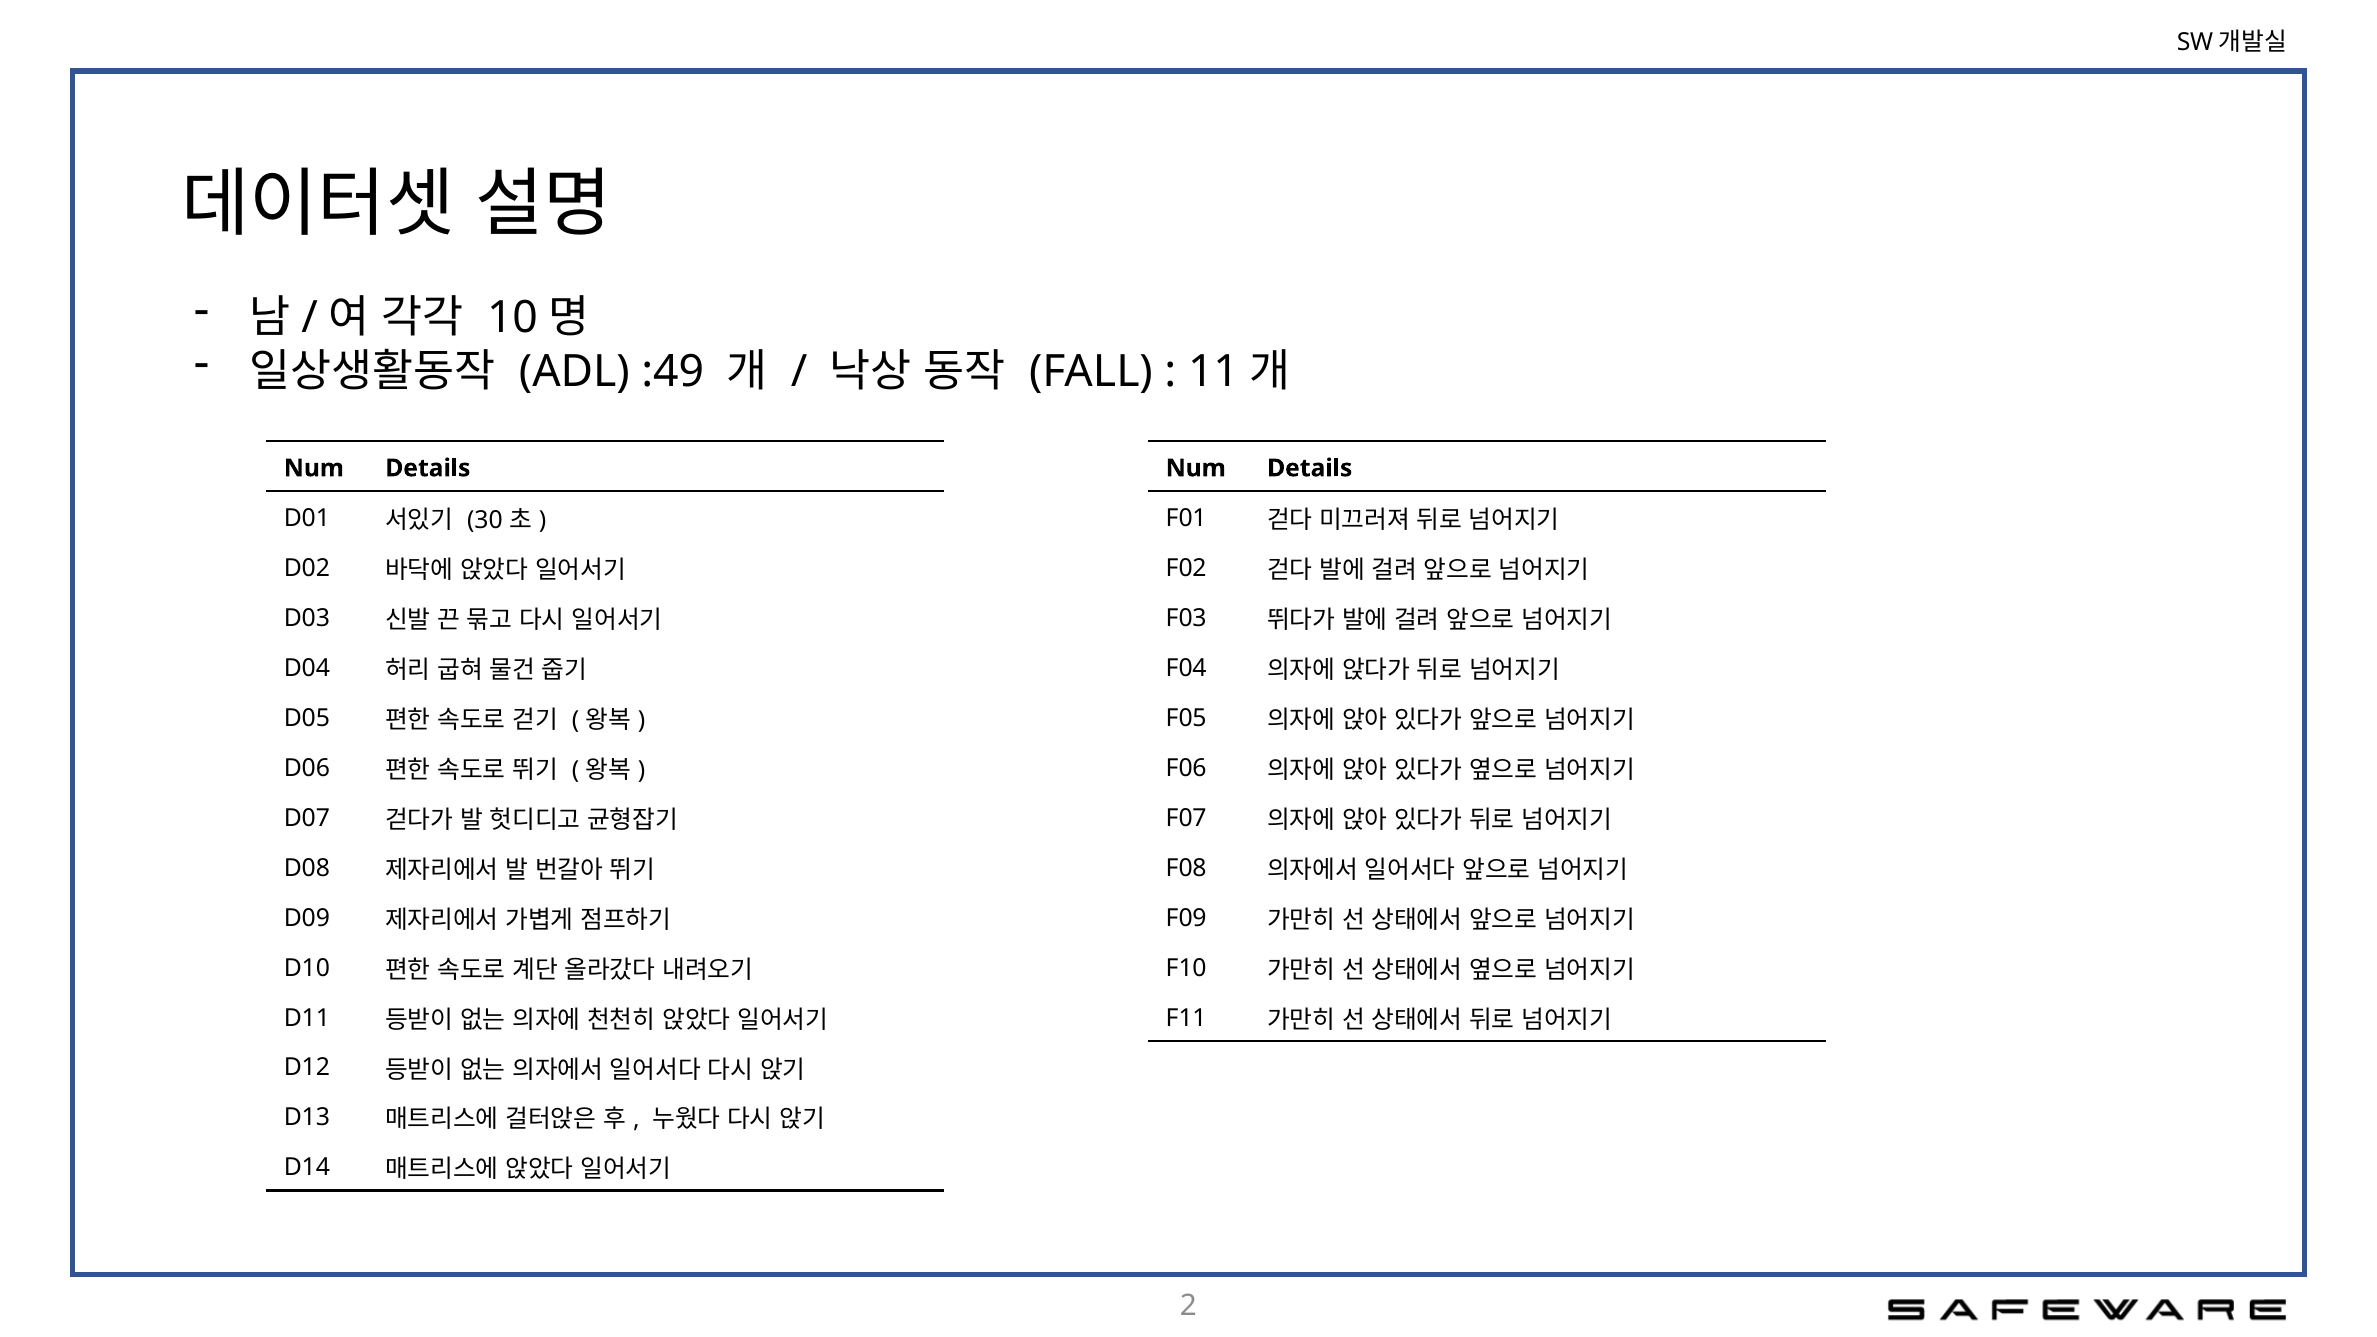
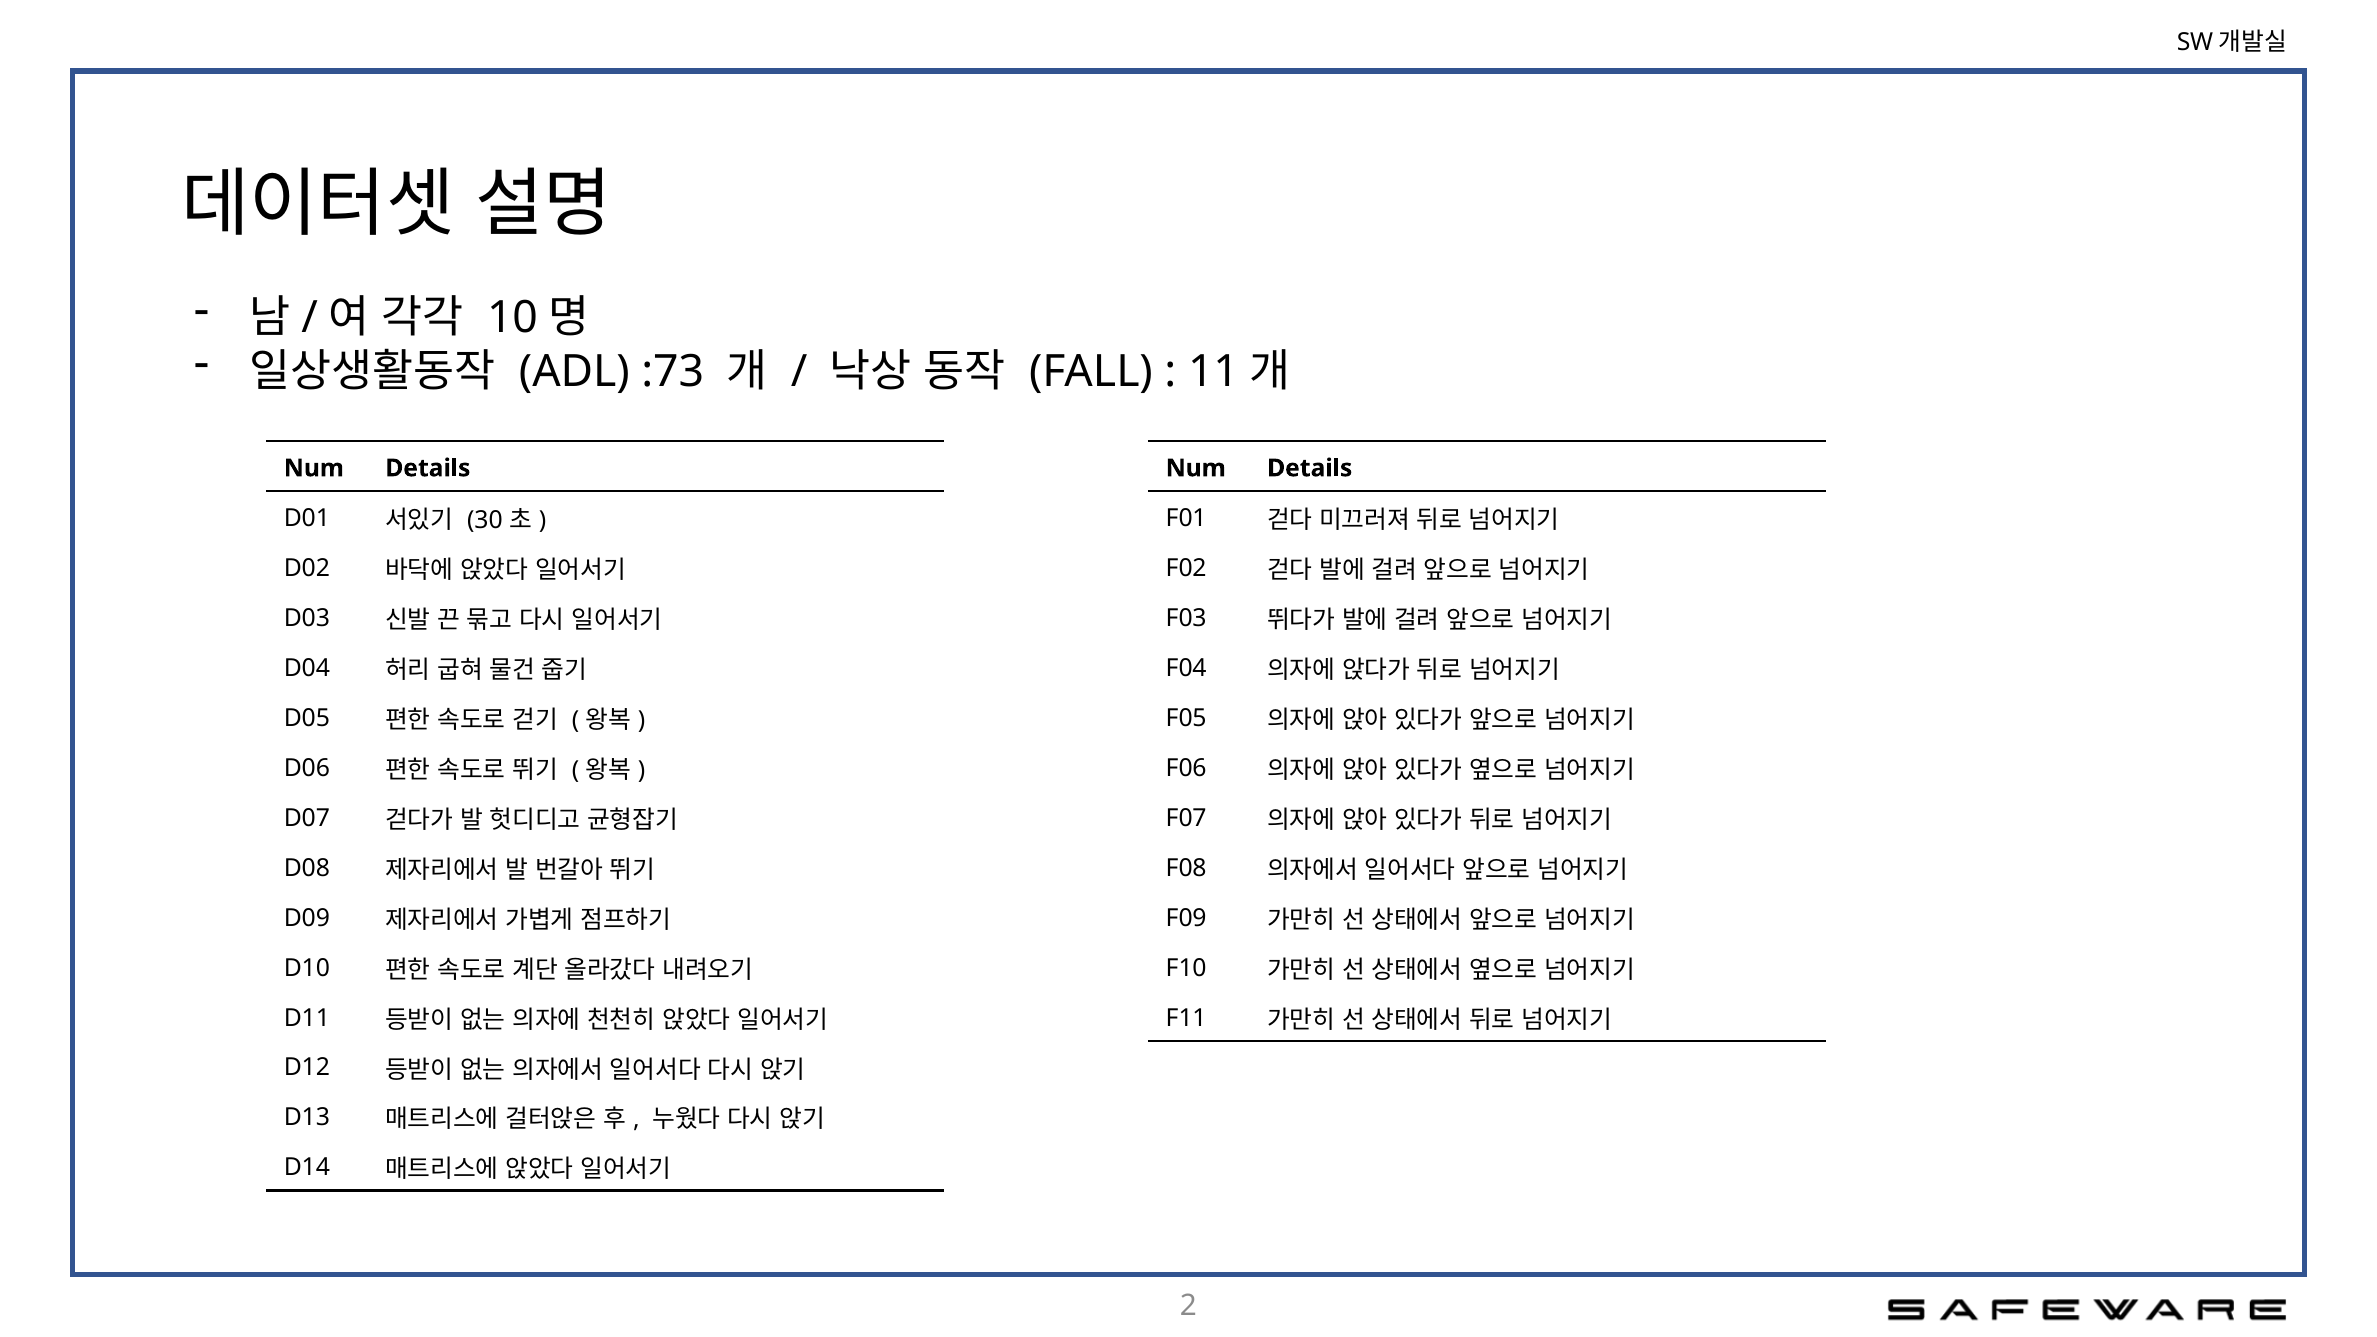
:49: :49 -> :73 (673, 371)
